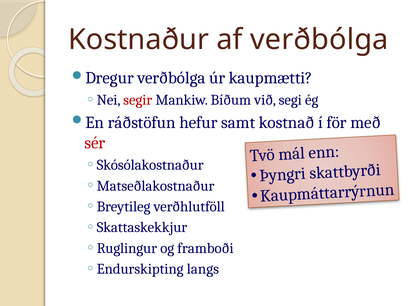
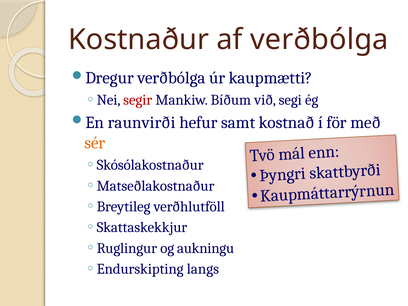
ráðstöfun: ráðstöfun -> raunvirði (142, 123)
sér colour: red -> orange (95, 143)
framboði: framboði -> aukningu (206, 248)
